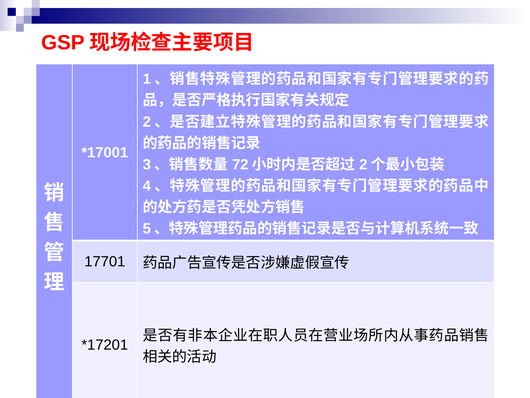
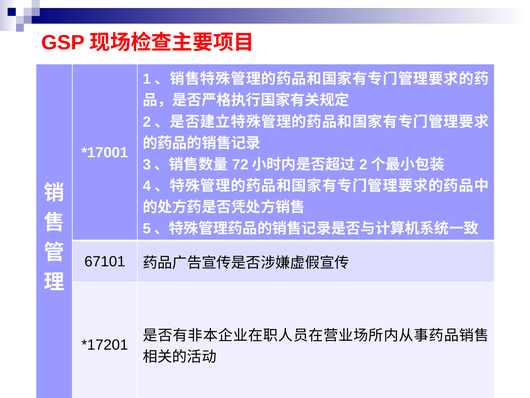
17701: 17701 -> 67101 (105, 261)
